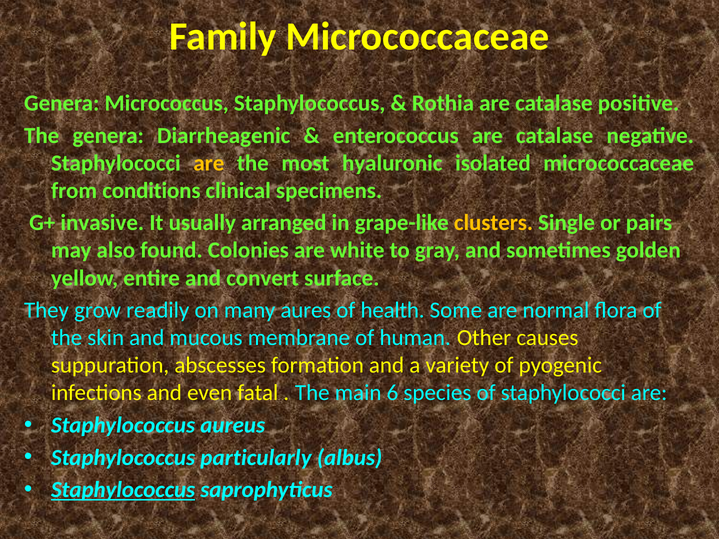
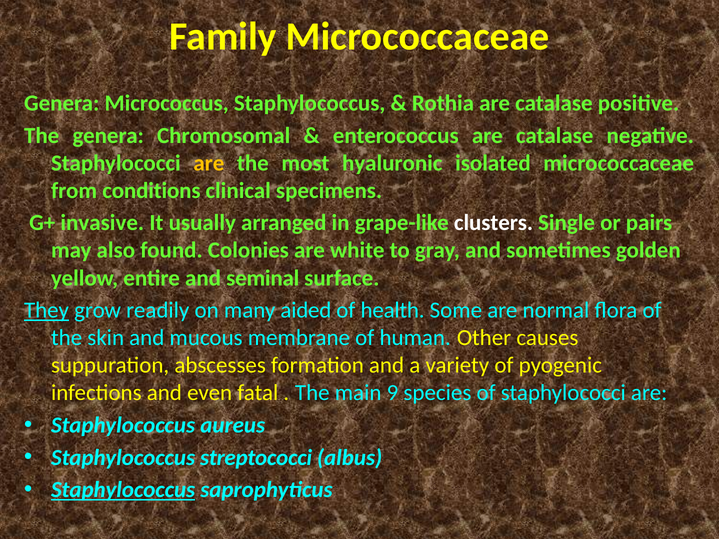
Diarrheagenic: Diarrheagenic -> Chromosomal (224, 136)
clusters colour: yellow -> white (494, 223)
convert: convert -> seminal (263, 278)
They underline: none -> present (46, 310)
aures: aures -> aided (306, 310)
6: 6 -> 9 (393, 393)
particularly: particularly -> streptococci (256, 458)
